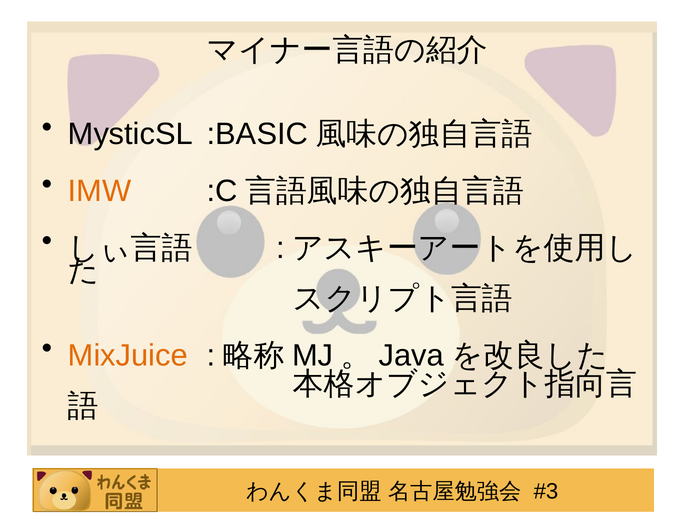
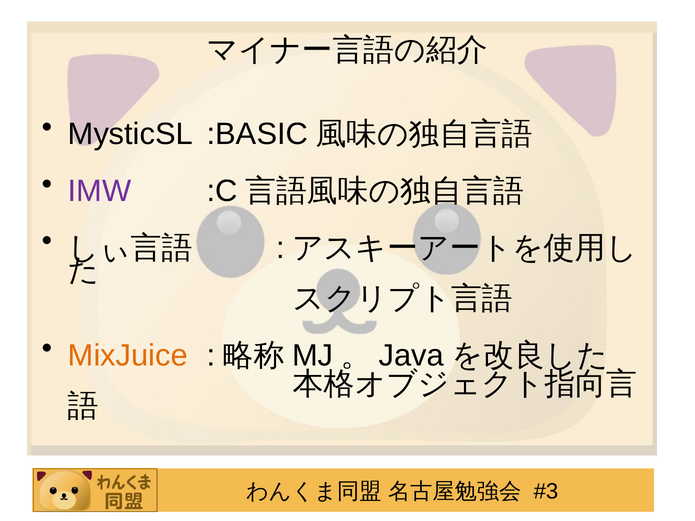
IMW colour: orange -> purple (99, 191)
